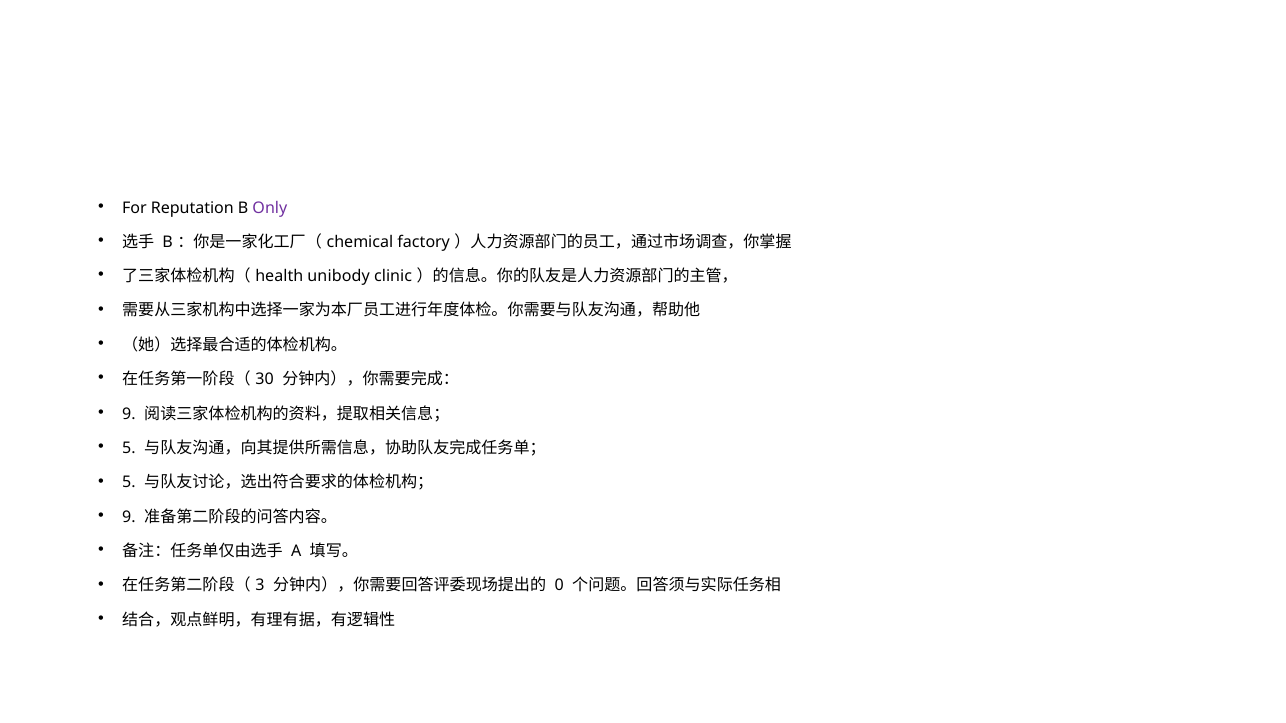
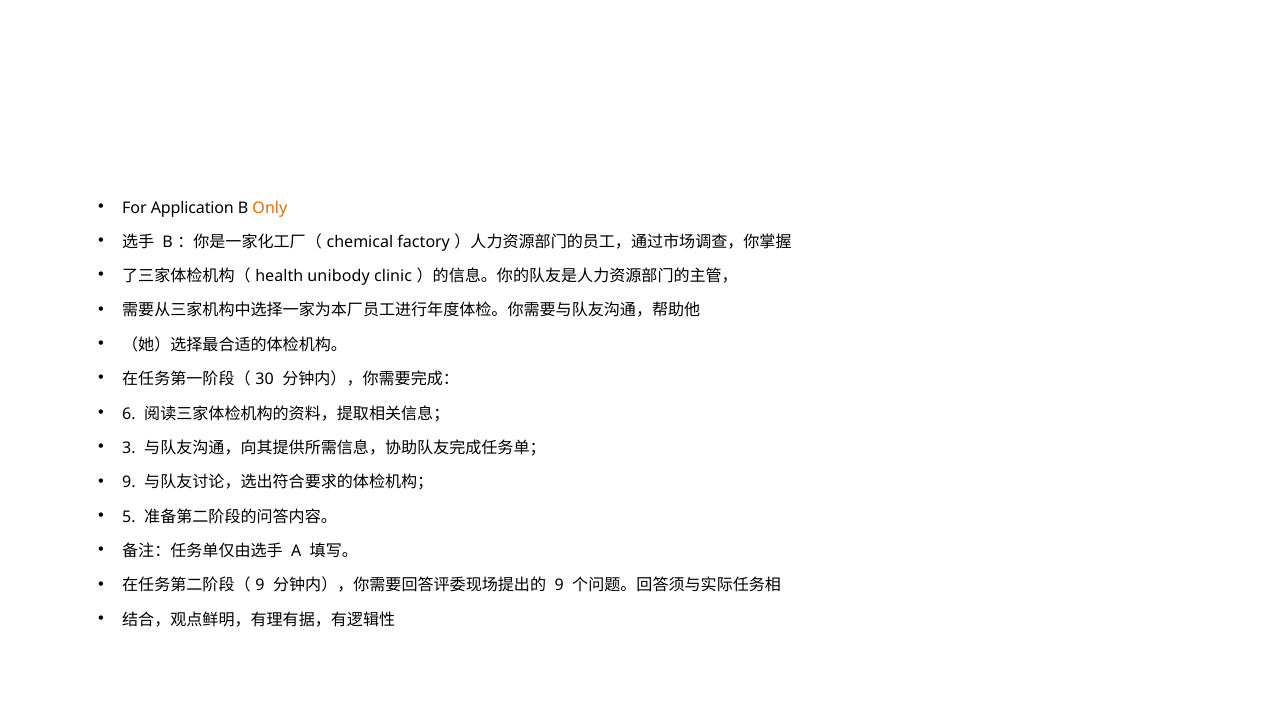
Reputation: Reputation -> Application (192, 208)
Only colour: purple -> orange (270, 208)
9: 9 -> 6 (129, 414)
5: 5 -> 3 (129, 448)
5: 5 -> 9 (129, 483)
9: 9 -> 5 (129, 517)
3: 3 -> 9 (260, 586)
0: 0 -> 9 (559, 586)
